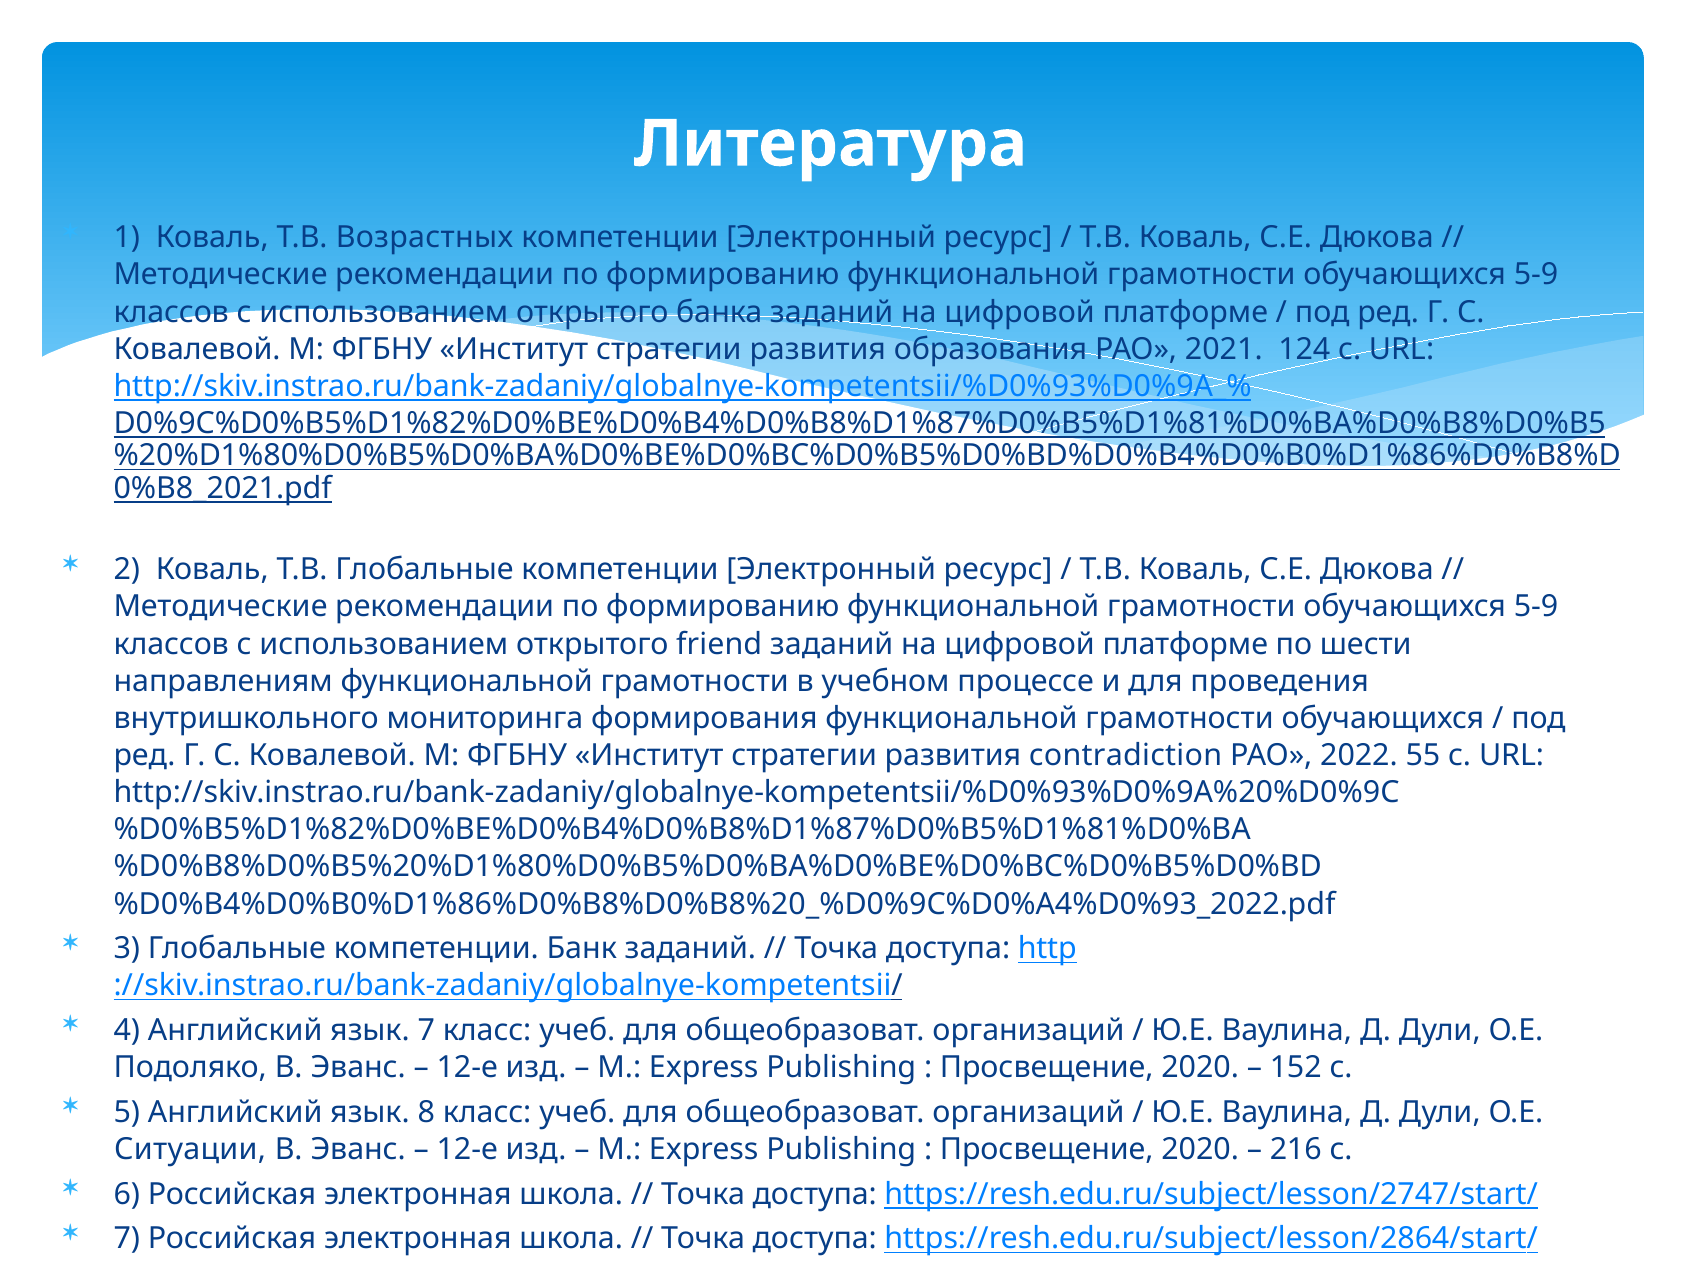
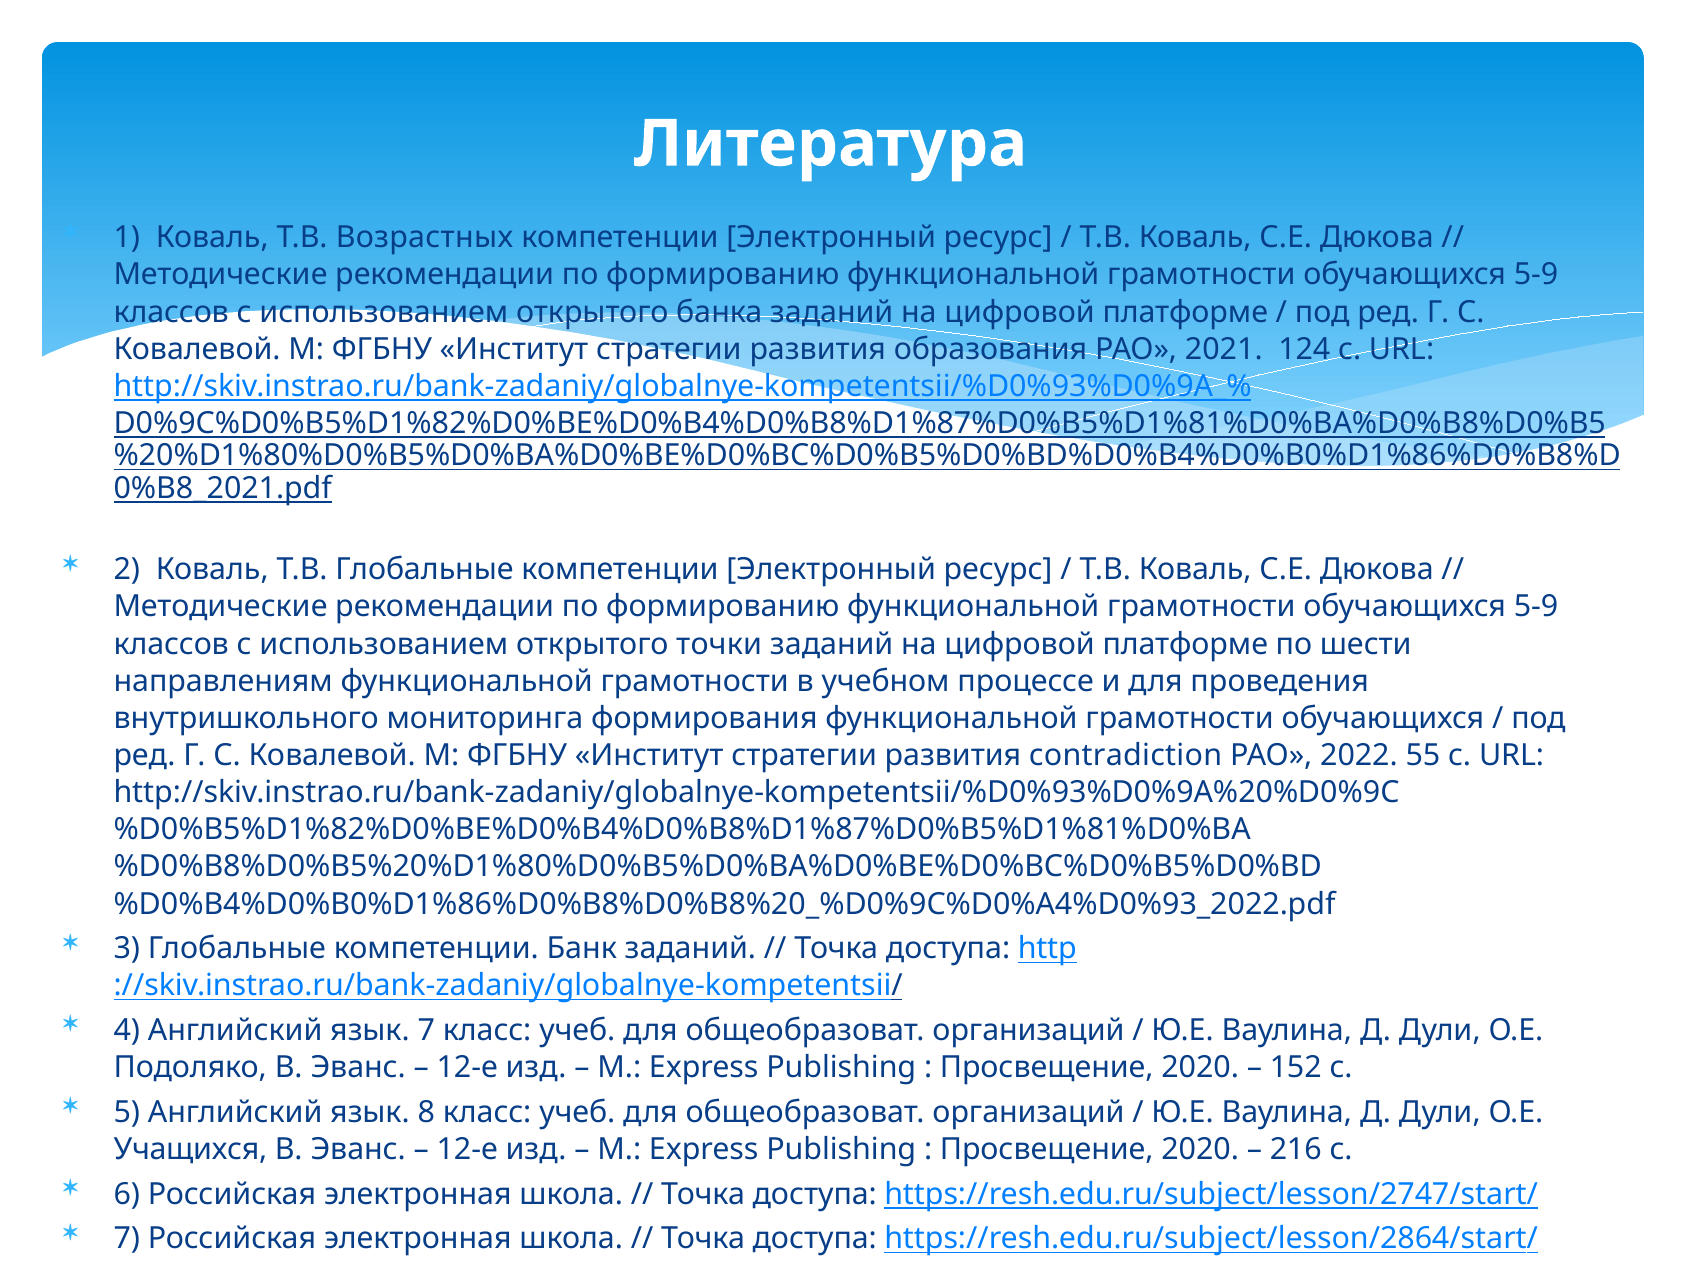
friend: friend -> точки (719, 644)
Ситуации: Ситуации -> Учащихся (190, 1149)
